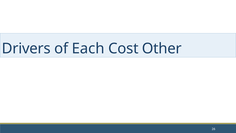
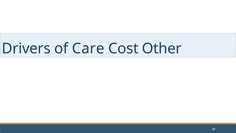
Each: Each -> Care (88, 48)
